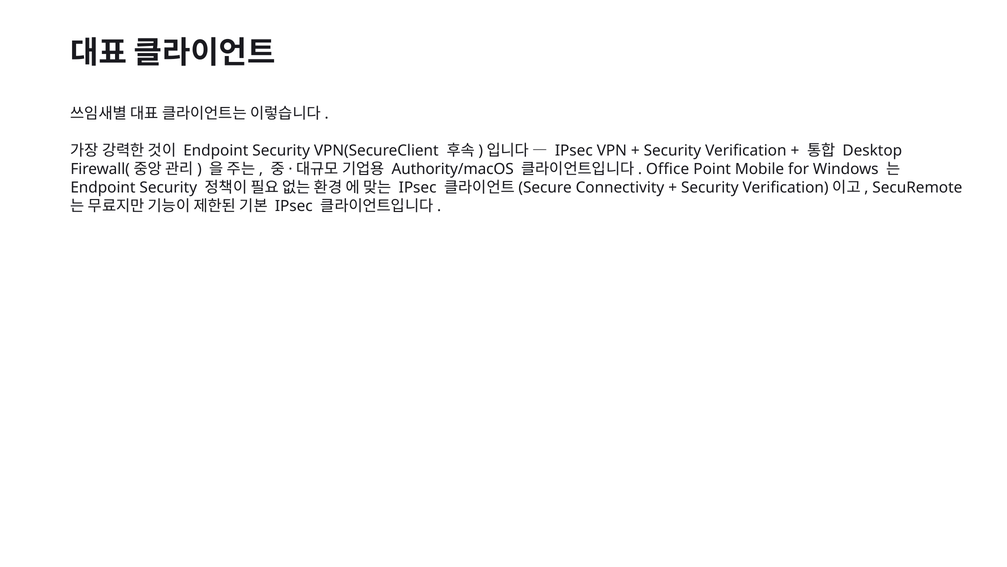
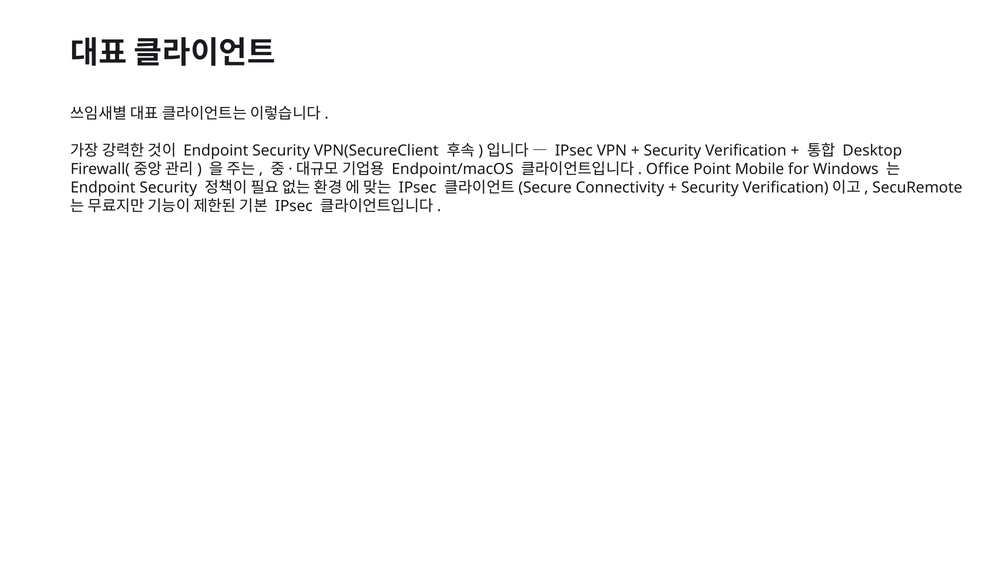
Authority/macOS: Authority/macOS -> Endpoint/macOS (453, 169)
